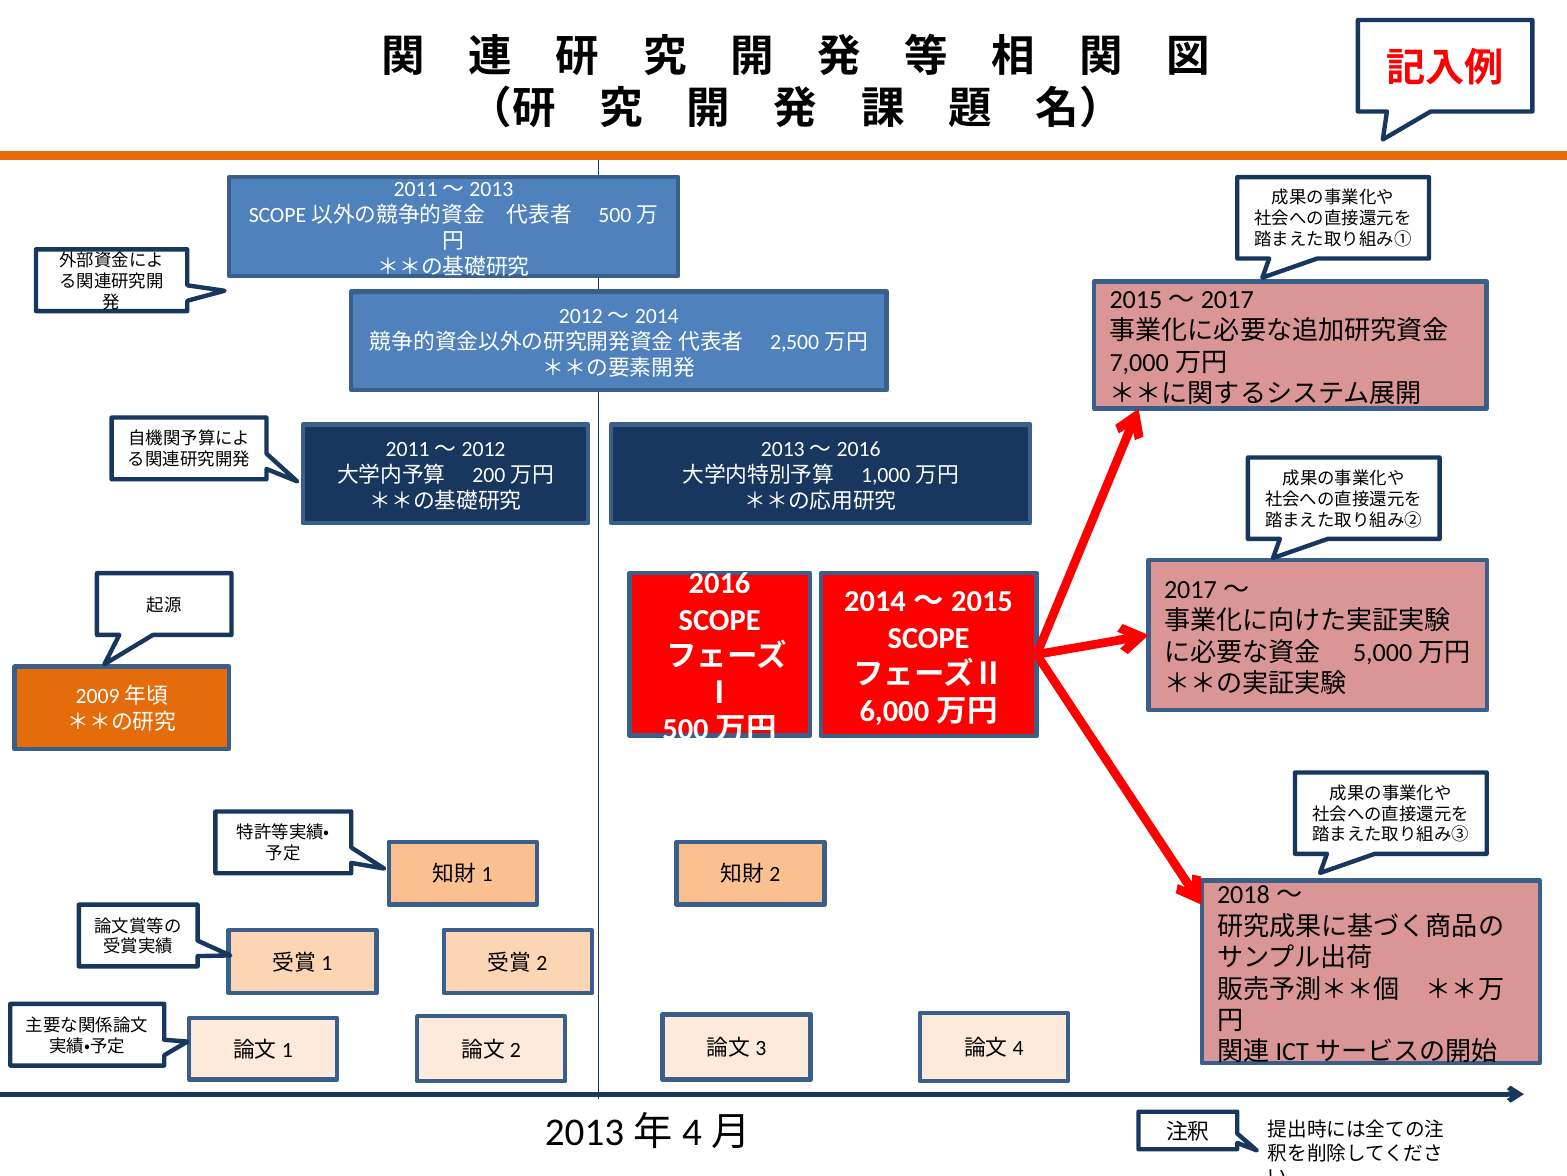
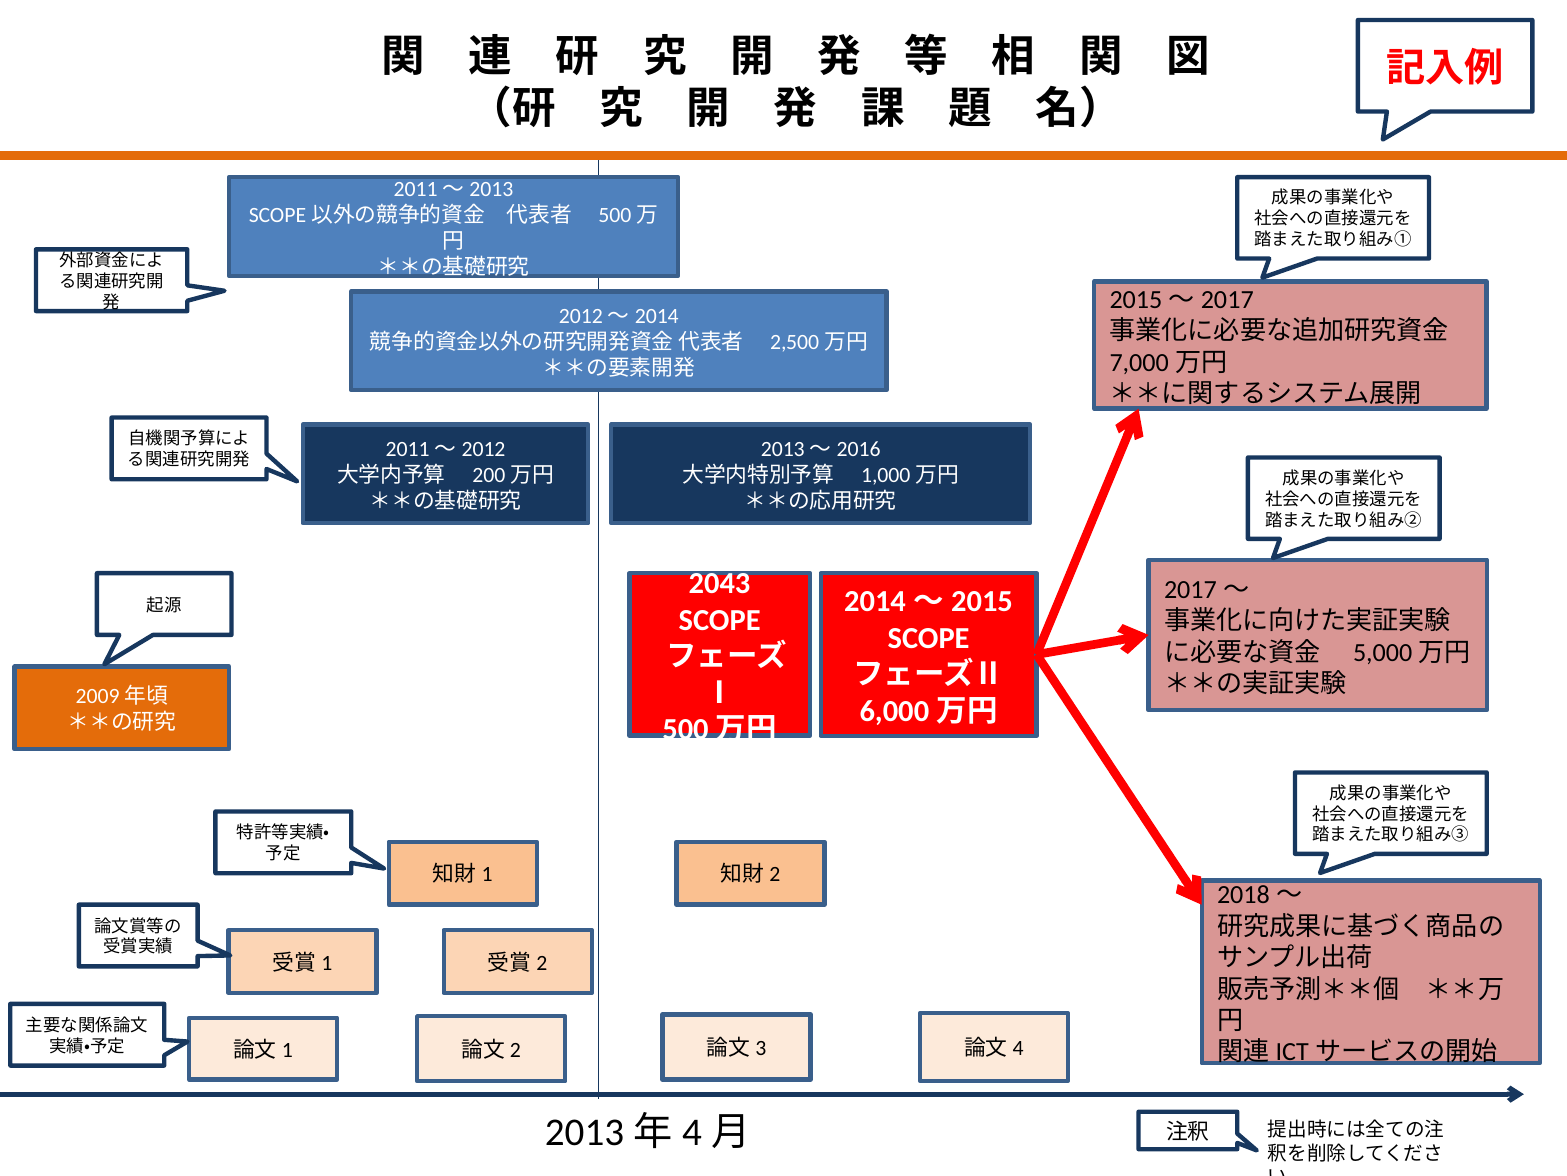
2016: 2016 -> 2043 (720, 583)
